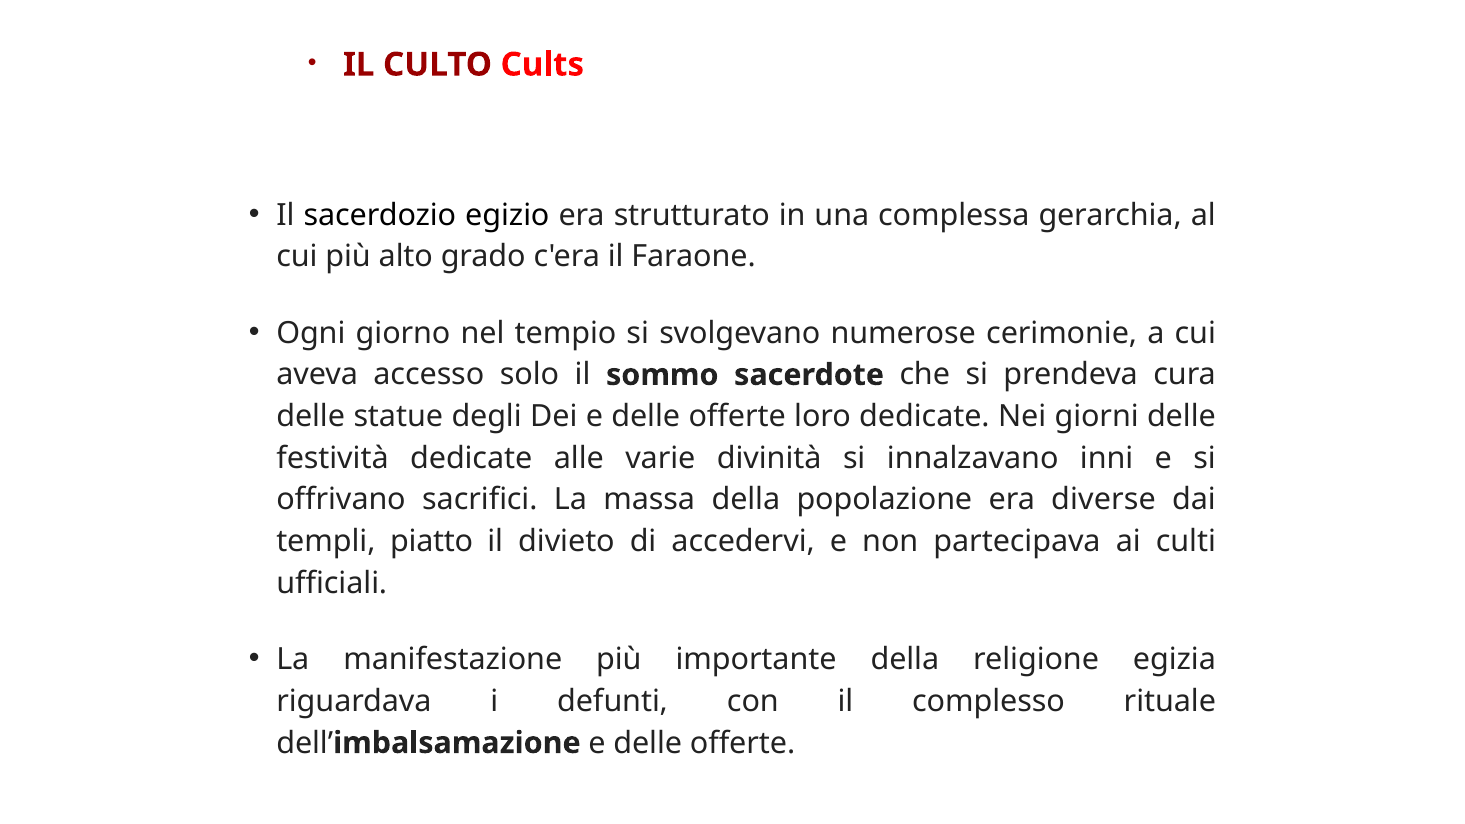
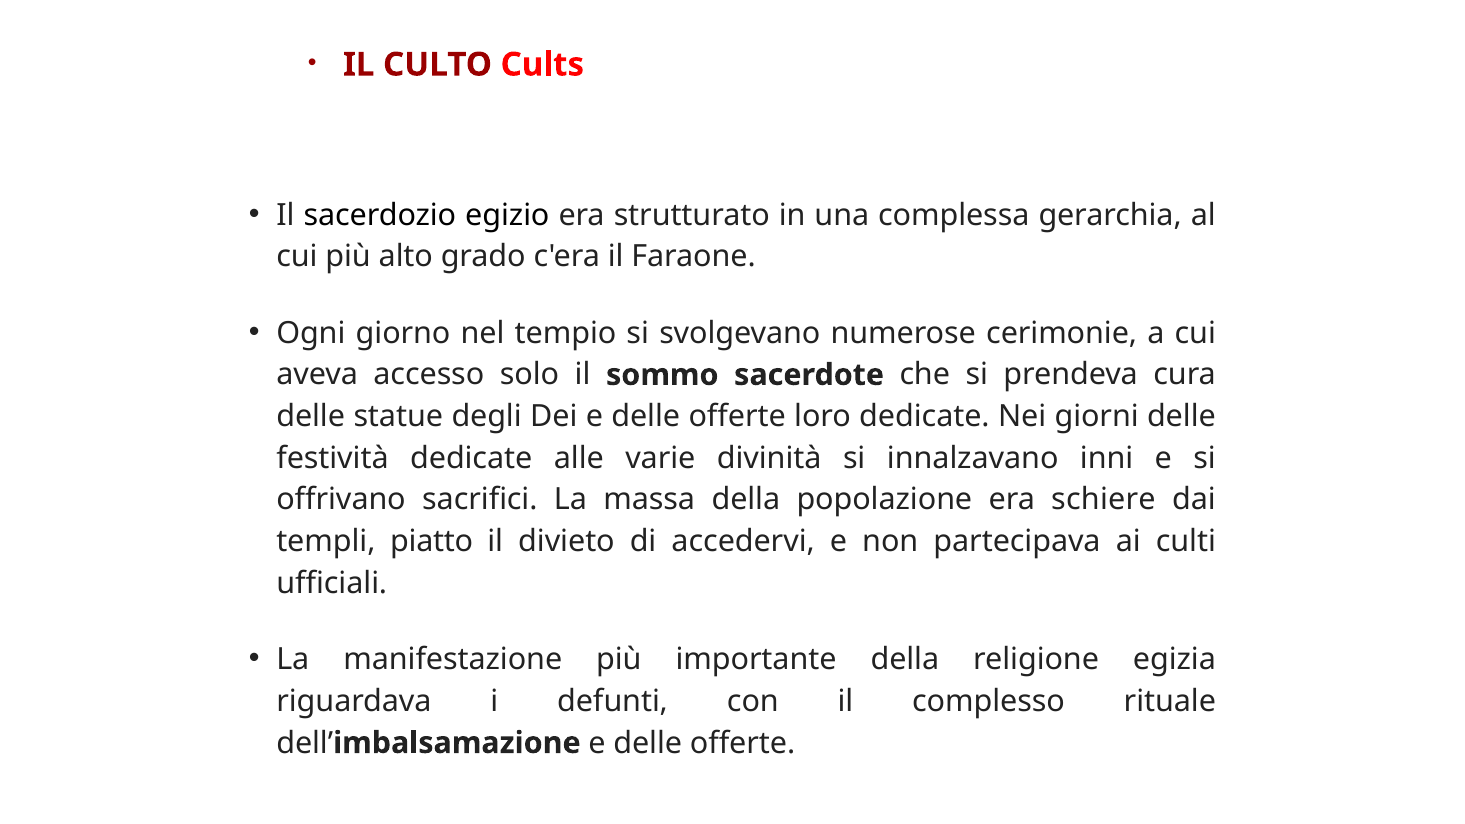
diverse: diverse -> schiere (1103, 500)
